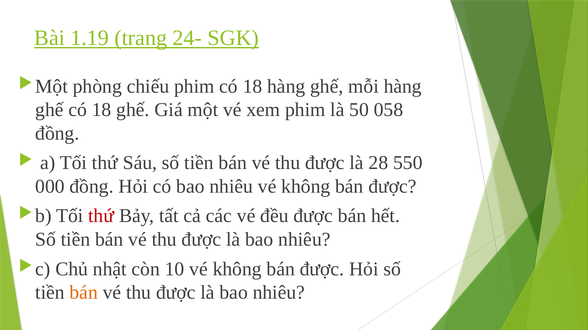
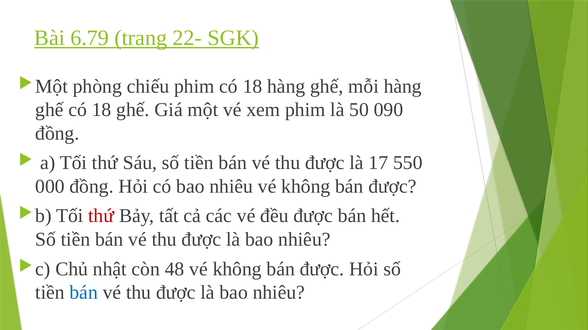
1.19: 1.19 -> 6.79 (90, 38)
24-: 24- -> 22- (187, 38)
058: 058 -> 090 (389, 110)
28: 28 -> 17 (378, 163)
10: 10 -> 48 (175, 270)
bán colour: orange -> blue (84, 293)
